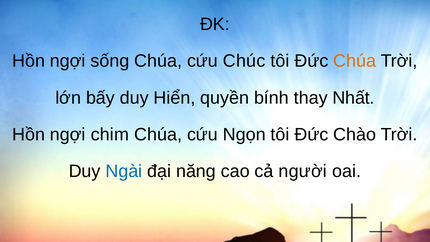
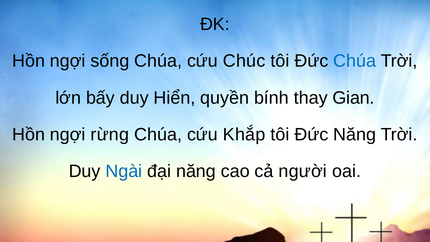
Chúa colour: orange -> blue (355, 61)
Nhất: Nhất -> Gian (354, 98)
chim: chim -> rừng (110, 134)
Ngọn: Ngọn -> Khắp (244, 134)
Đức Chào: Chào -> Năng (355, 134)
